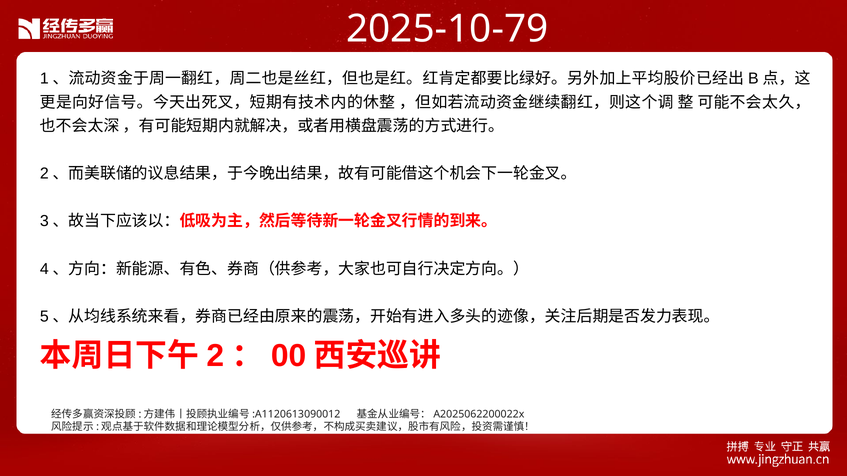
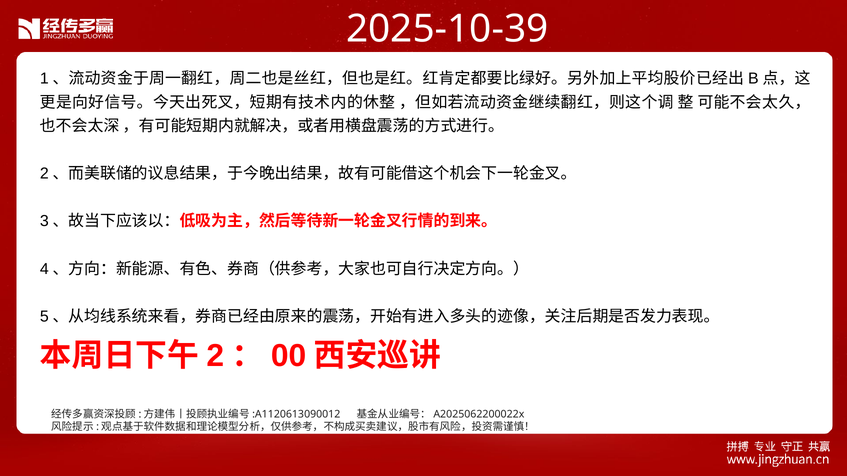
2025-10-79: 2025-10-79 -> 2025-10-39 (447, 29)
